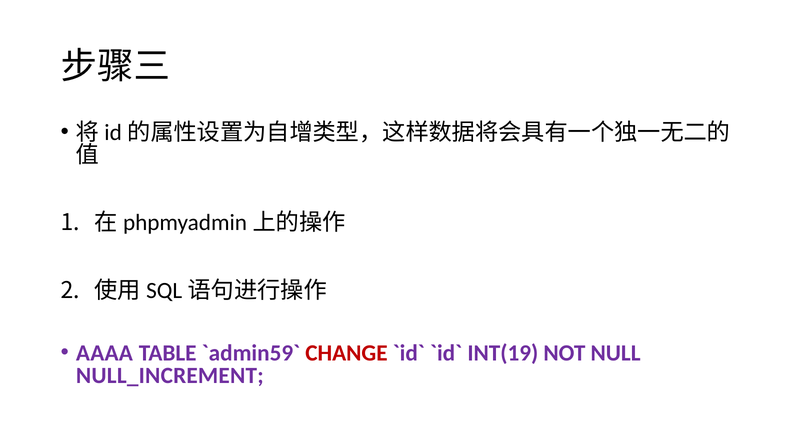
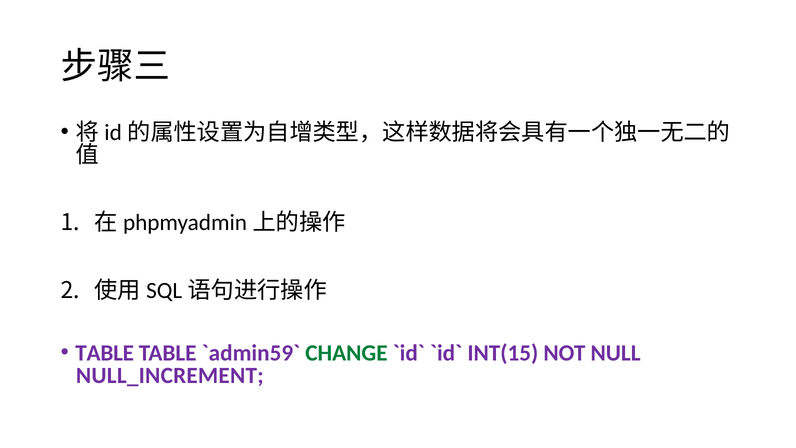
AAAA: AAAA -> TABLE (105, 353)
CHANGE colour: red -> green (346, 353)
INT(19: INT(19 -> INT(15 (503, 353)
